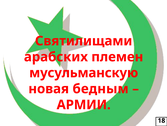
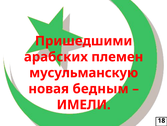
Святилищами: Святилищами -> Пришедшими (84, 41)
АРМИИ: АРМИИ -> ИМЕЛИ (84, 104)
